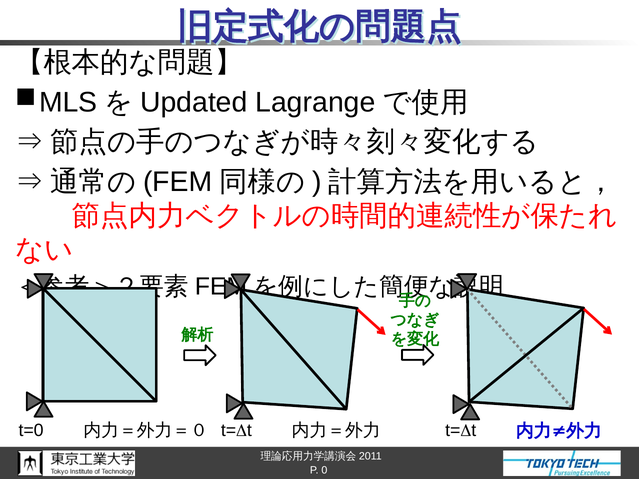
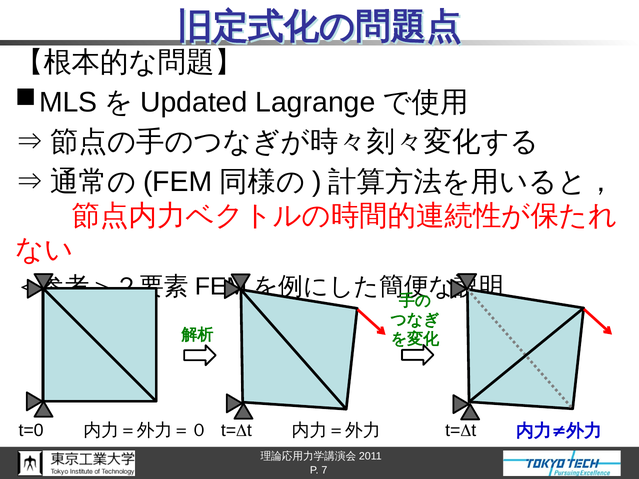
0: 0 -> 7 (324, 471)
